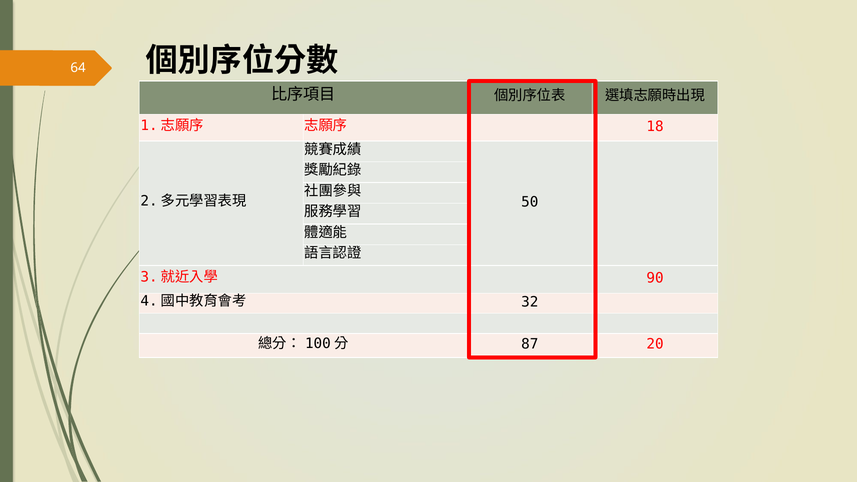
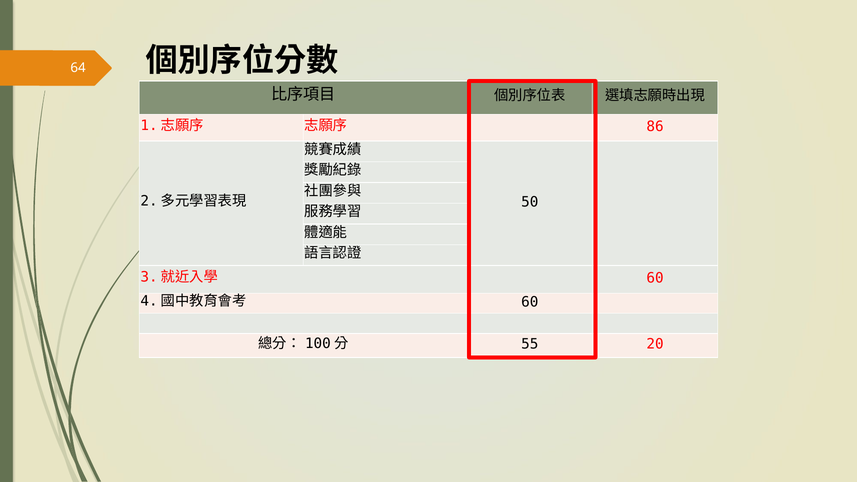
18: 18 -> 86 (655, 126)
90: 90 -> 60 (655, 278)
32: 32 -> 60 (530, 302)
87: 87 -> 55 (530, 344)
